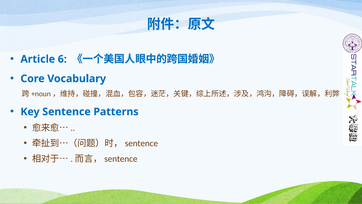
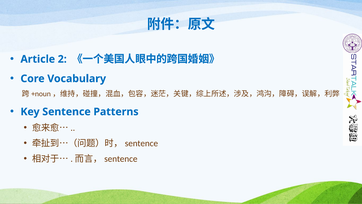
6: 6 -> 2 (62, 59)
